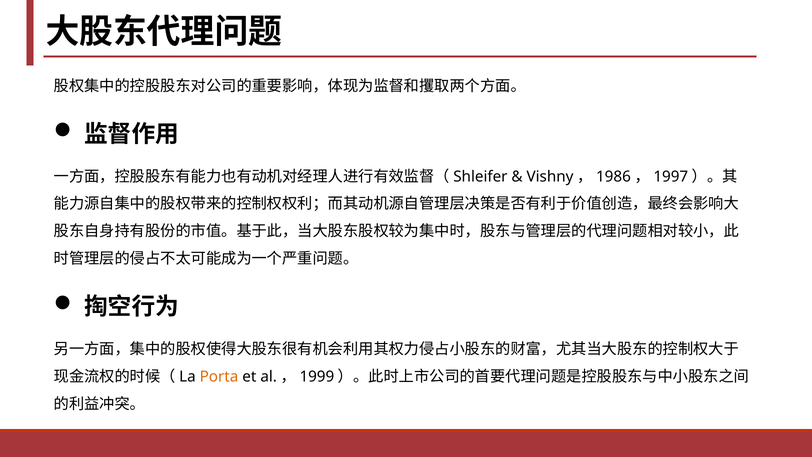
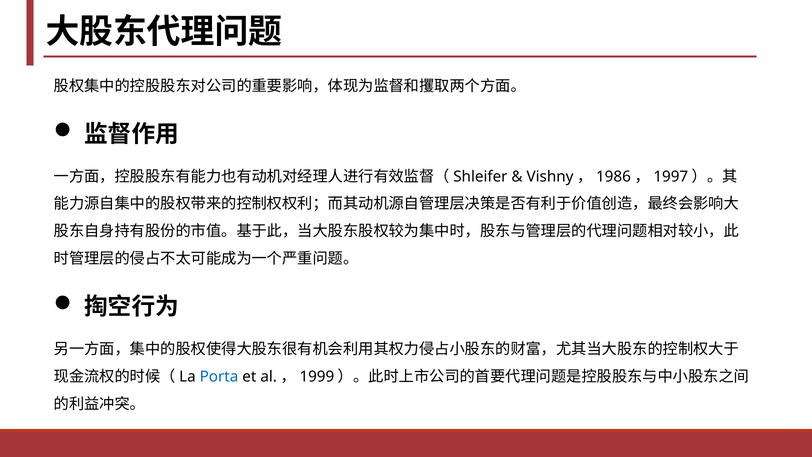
Porta colour: orange -> blue (219, 376)
